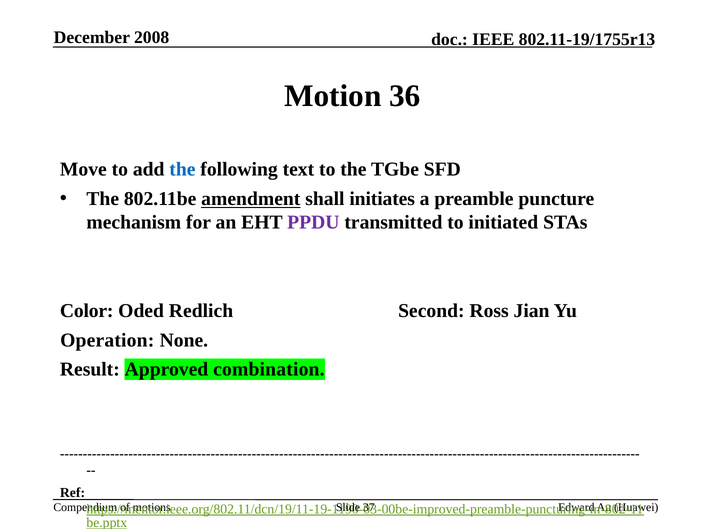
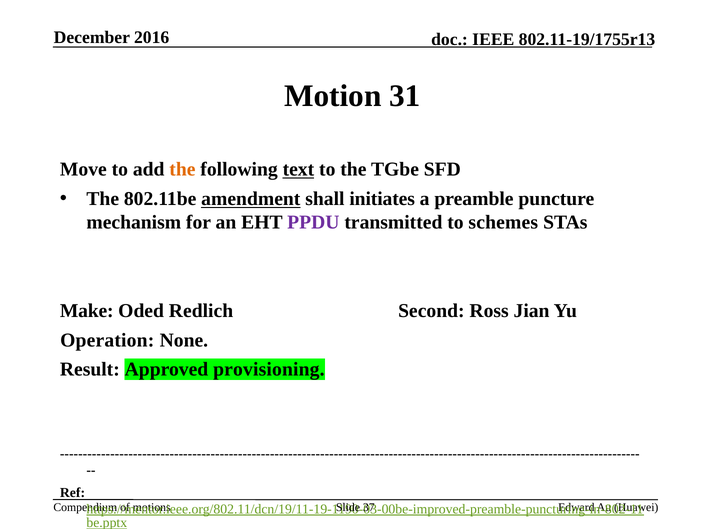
2008: 2008 -> 2016 (152, 37)
36: 36 -> 31 (405, 96)
the colour: blue -> orange (182, 169)
text underline: none -> present (298, 169)
initiated: initiated -> schemes (503, 222)
Color: Color -> Make (87, 311)
combination: combination -> provisioning (269, 369)
